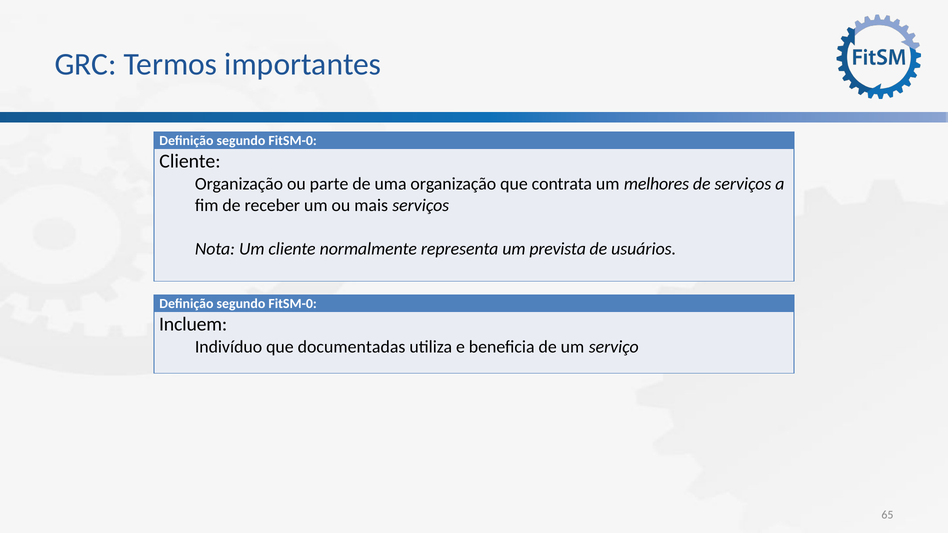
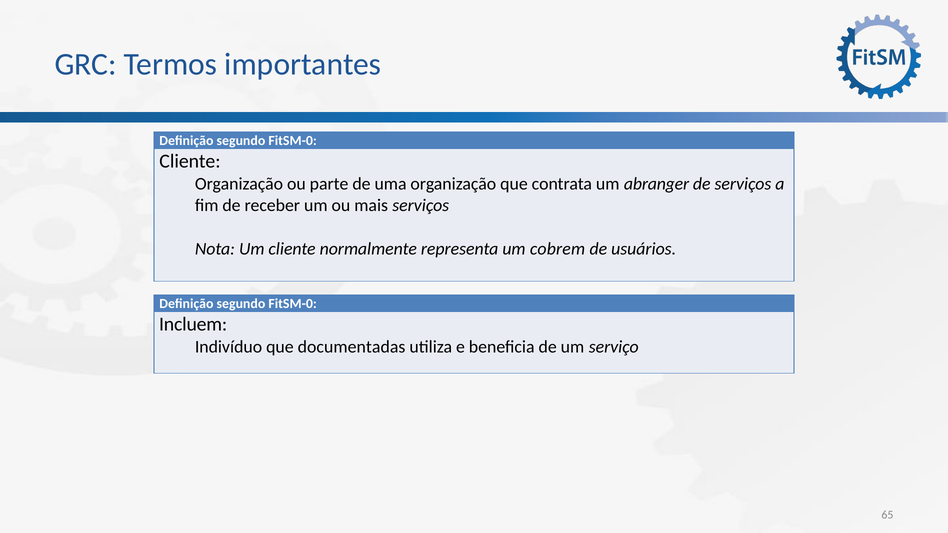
melhores: melhores -> abranger (657, 184)
prevista: prevista -> cobrem (558, 249)
